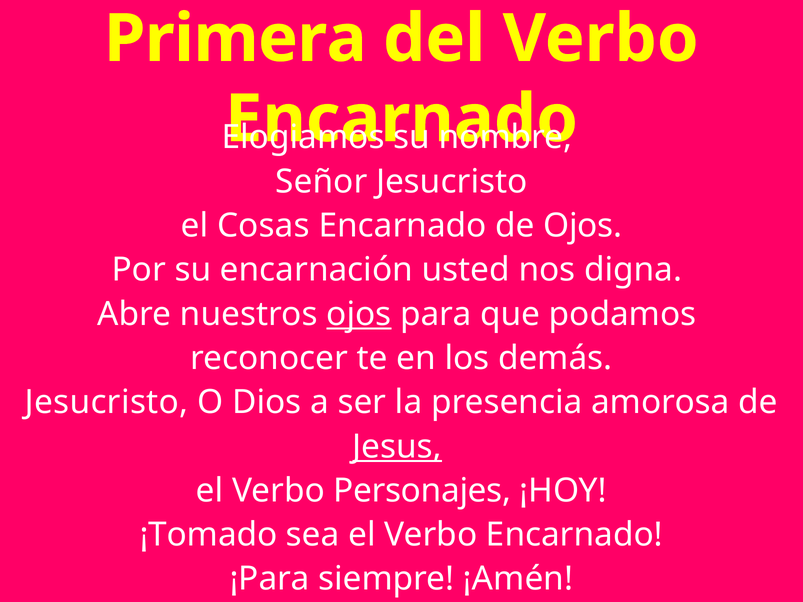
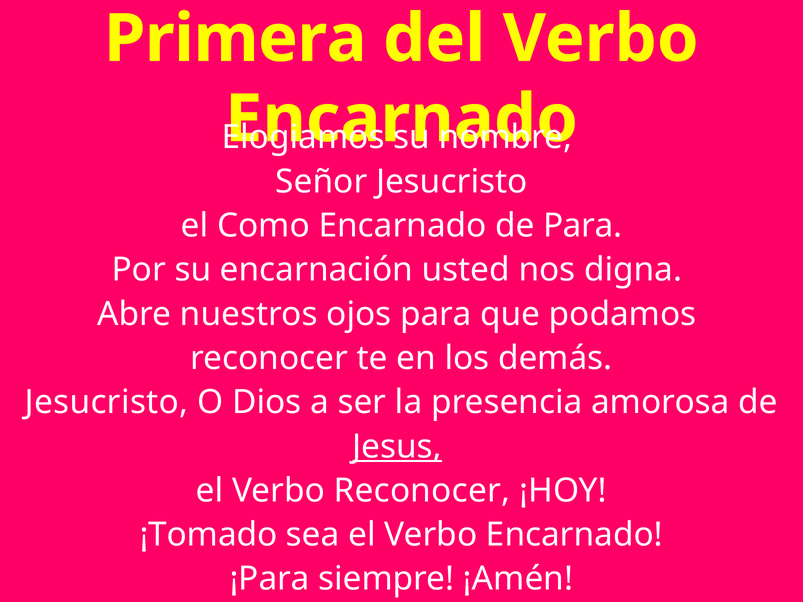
Cosas: Cosas -> Como (263, 226)
de Ojos: Ojos -> Para (583, 226)
ojos underline: present -> none (359, 314)
Verbo Personajes: Personajes -> Reconocer (422, 491)
